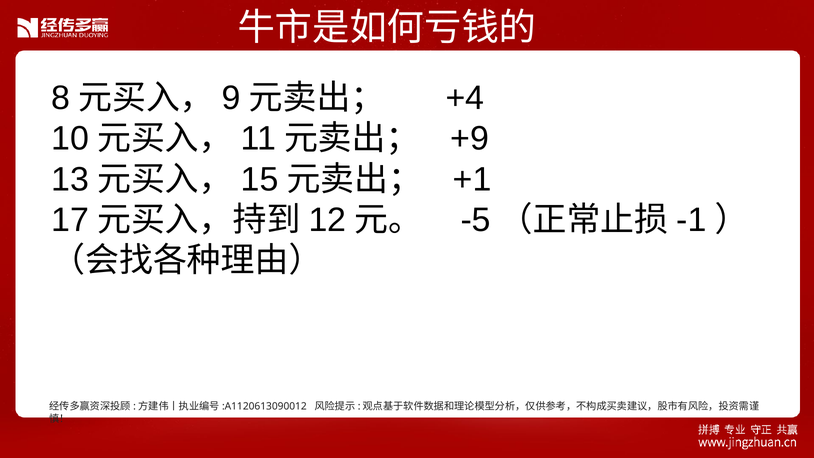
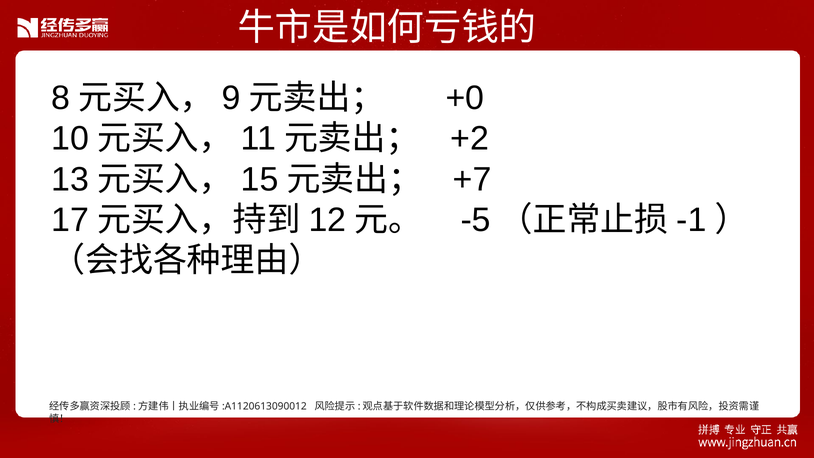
+4: +4 -> +0 (465, 98)
+9: +9 -> +2 (470, 139)
+1: +1 -> +7 (472, 179)
